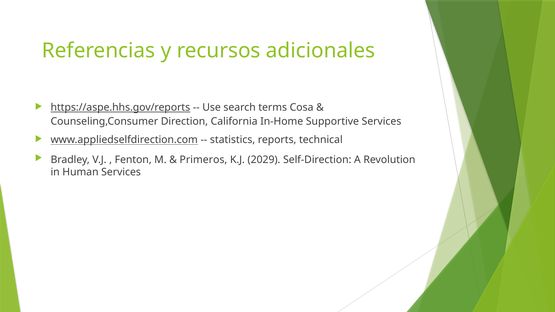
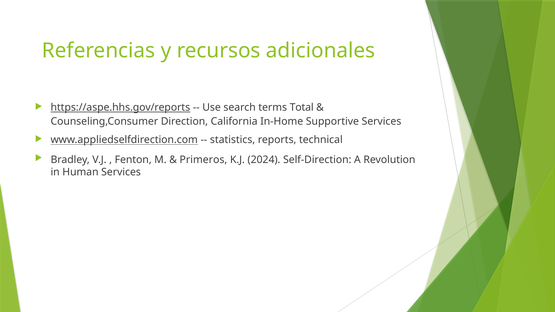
Cosa: Cosa -> Total (302, 107)
2029: 2029 -> 2024 (264, 160)
